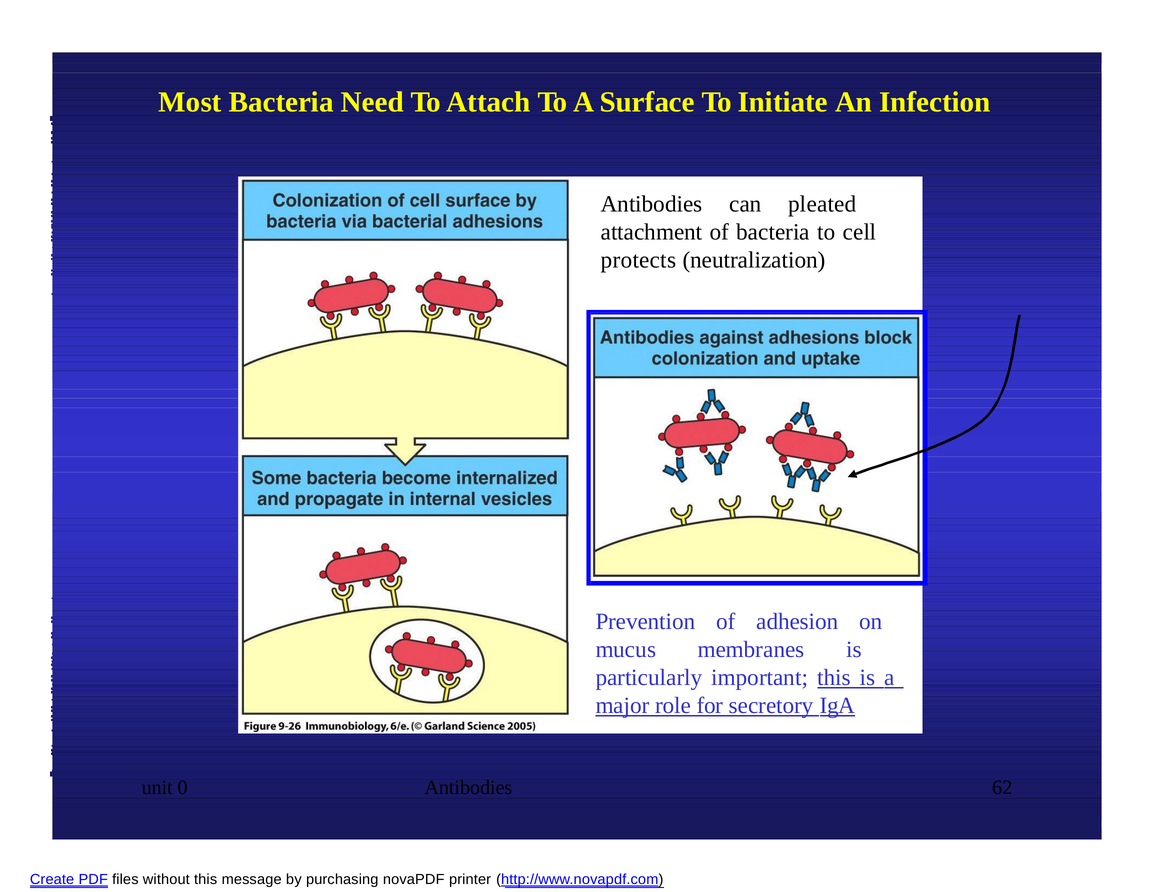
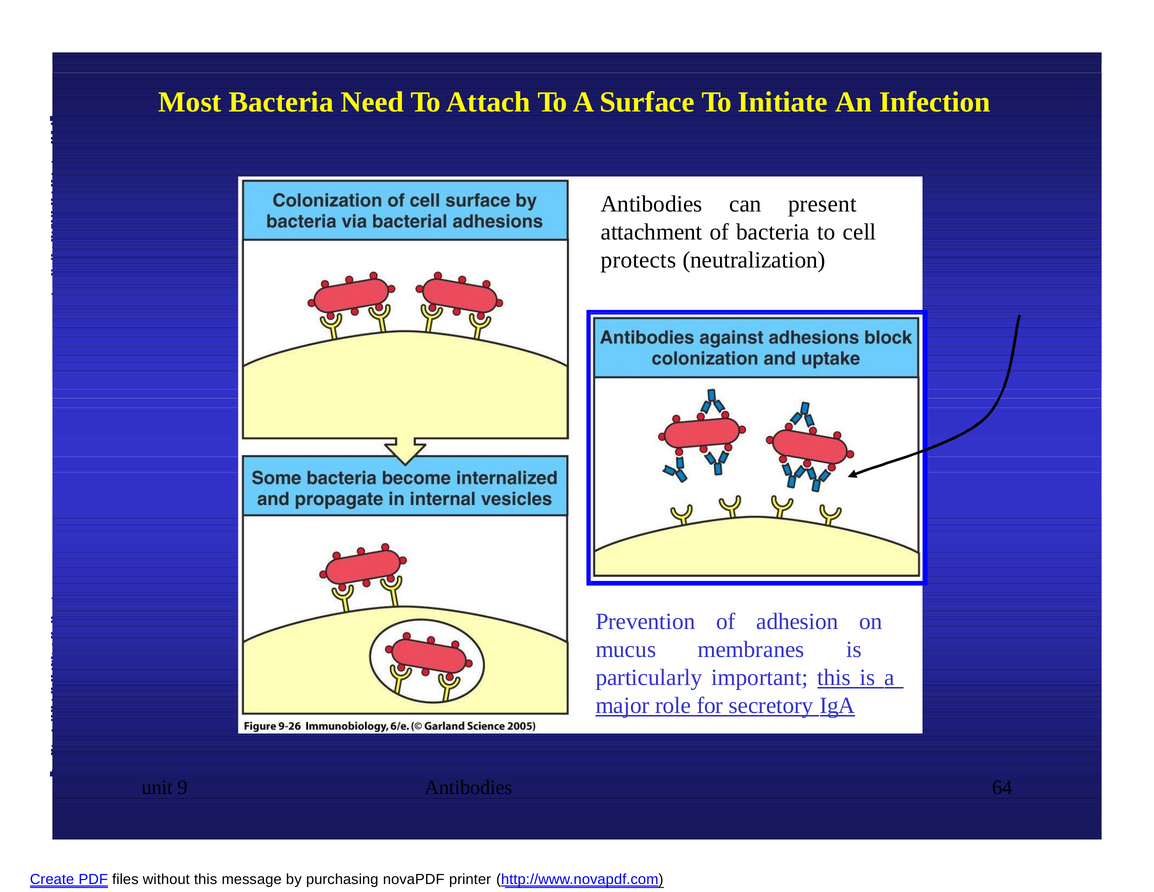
pleated: pleated -> present (822, 204)
0: 0 -> 9 (183, 787)
62: 62 -> 64 (1002, 787)
